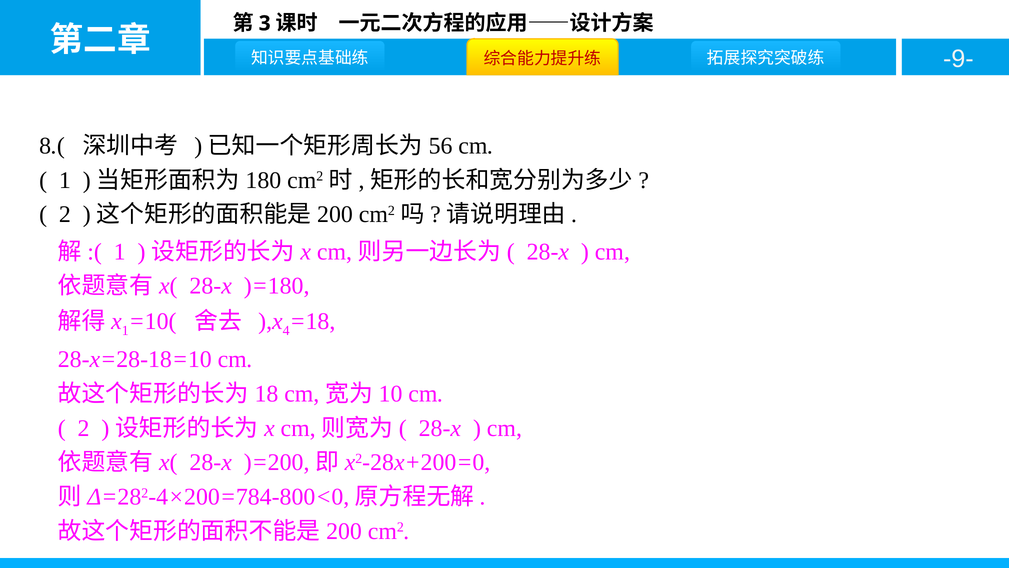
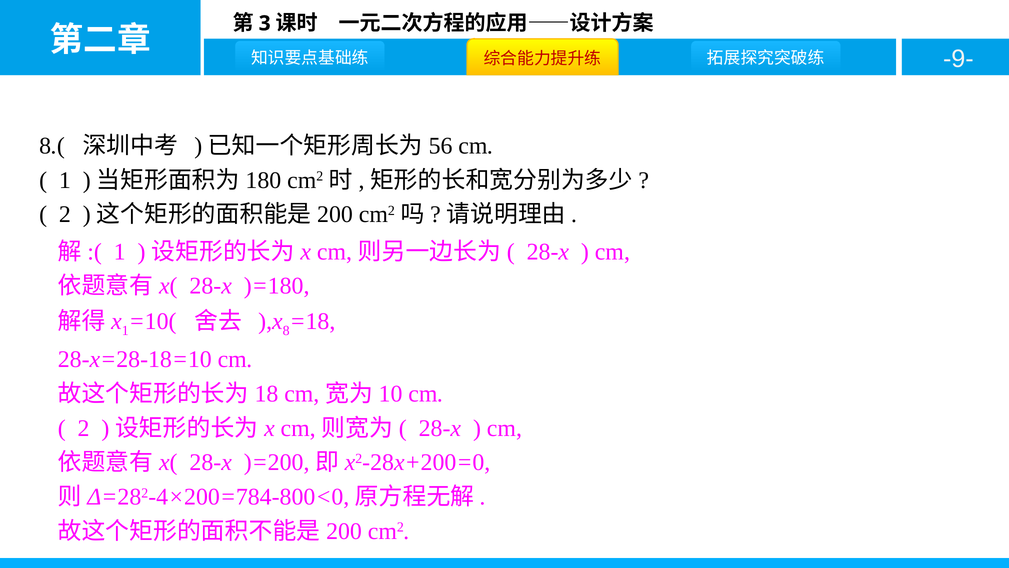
4: 4 -> 8 (286, 330)
